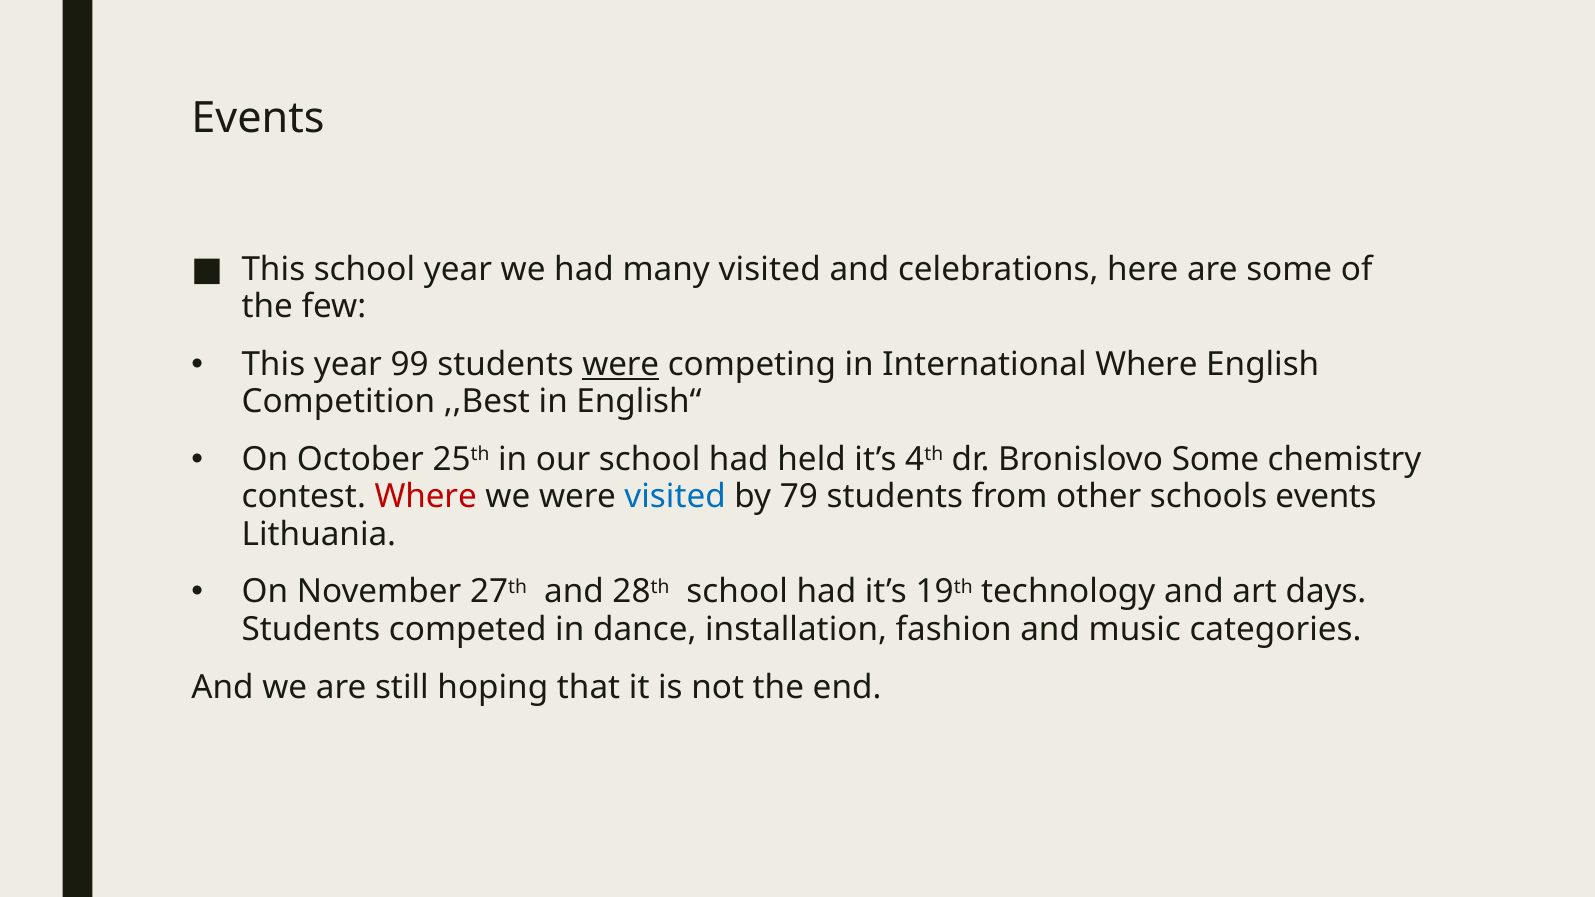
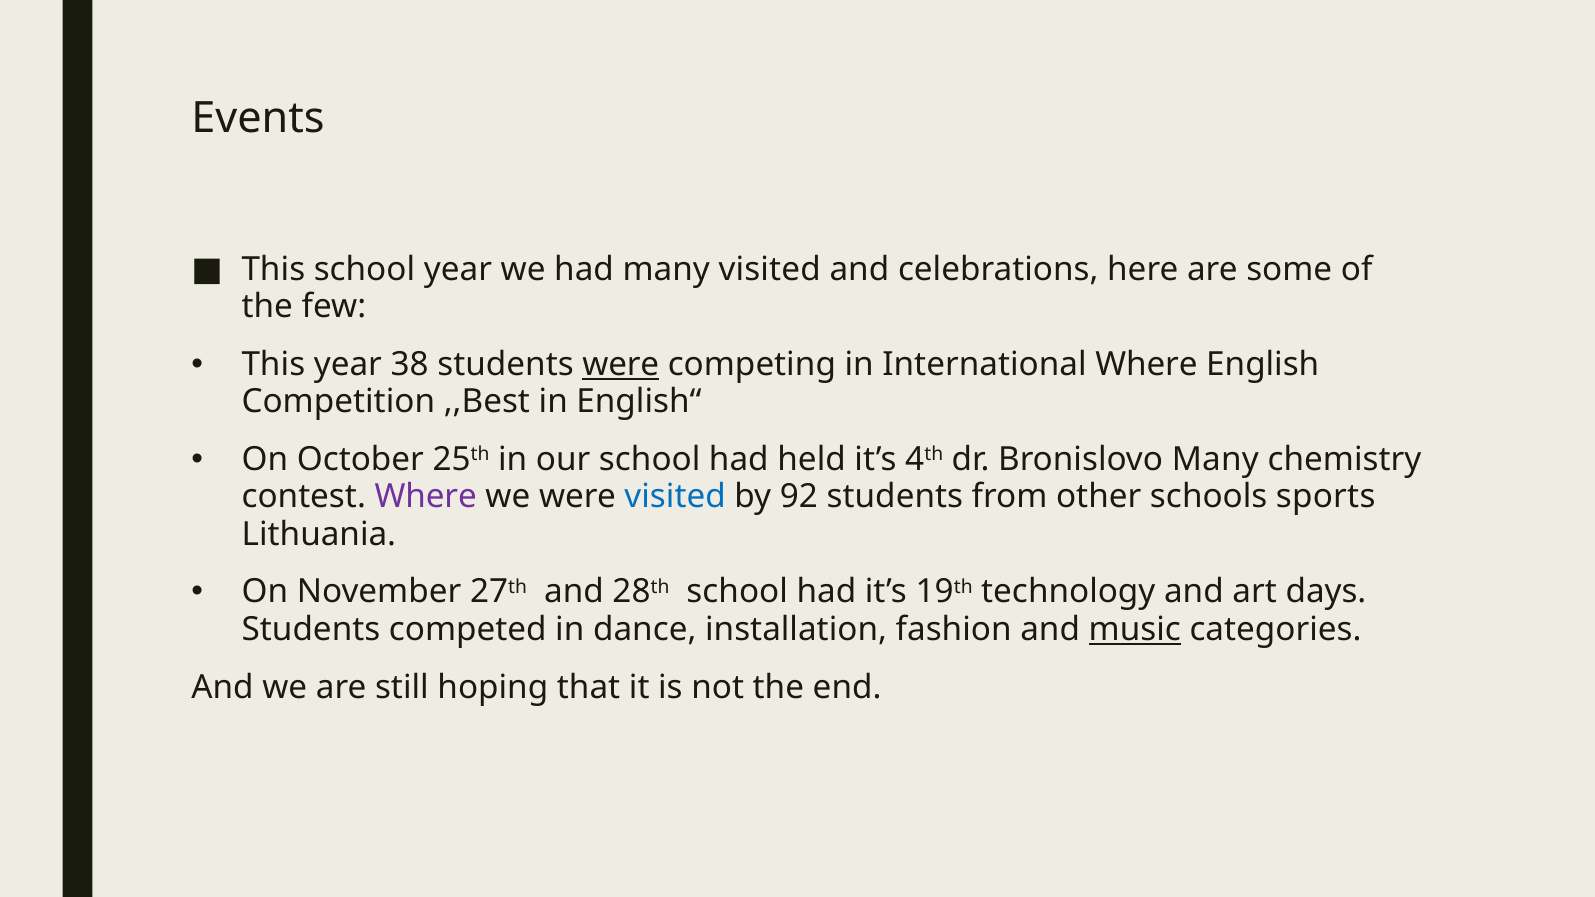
99: 99 -> 38 (410, 365)
Bronislovo Some: Some -> Many (1215, 460)
Where colour: red -> purple (426, 497)
79: 79 -> 92 (799, 497)
schools events: events -> sports (1326, 497)
music underline: none -> present (1135, 630)
